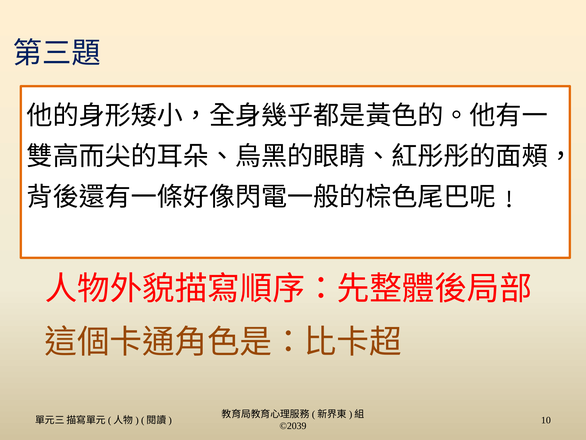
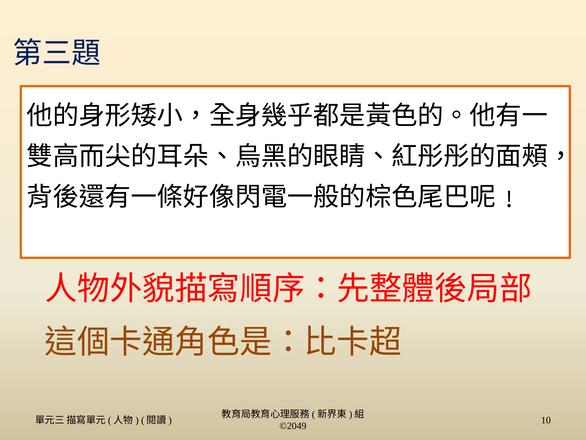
©2039: ©2039 -> ©2049 (293, 426)
